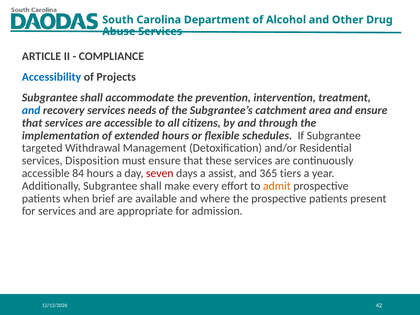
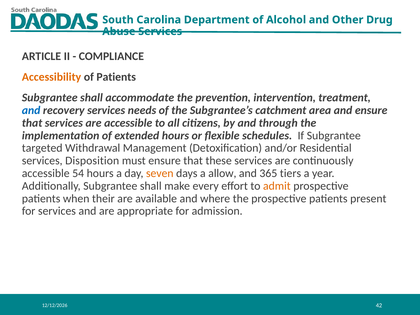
Accessibility colour: blue -> orange (52, 77)
of Projects: Projects -> Patients (116, 77)
84: 84 -> 54 (78, 173)
seven colour: red -> orange (160, 173)
assist: assist -> allow (222, 173)
brief: brief -> their (103, 199)
